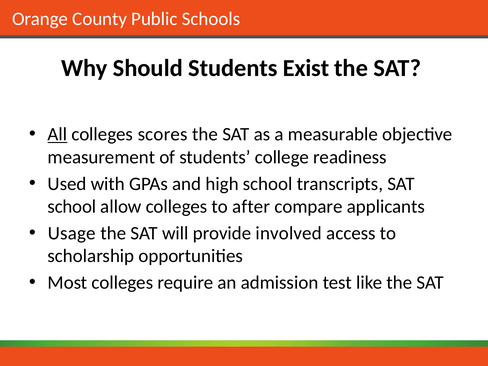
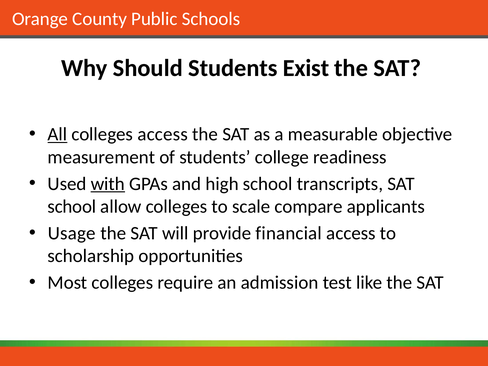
colleges scores: scores -> access (163, 134)
with underline: none -> present (108, 184)
after: after -> scale (251, 207)
involved: involved -> financial (289, 233)
